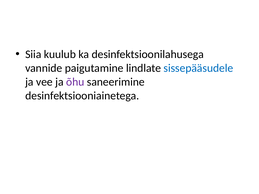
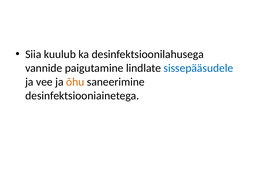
õhu colour: purple -> orange (75, 82)
